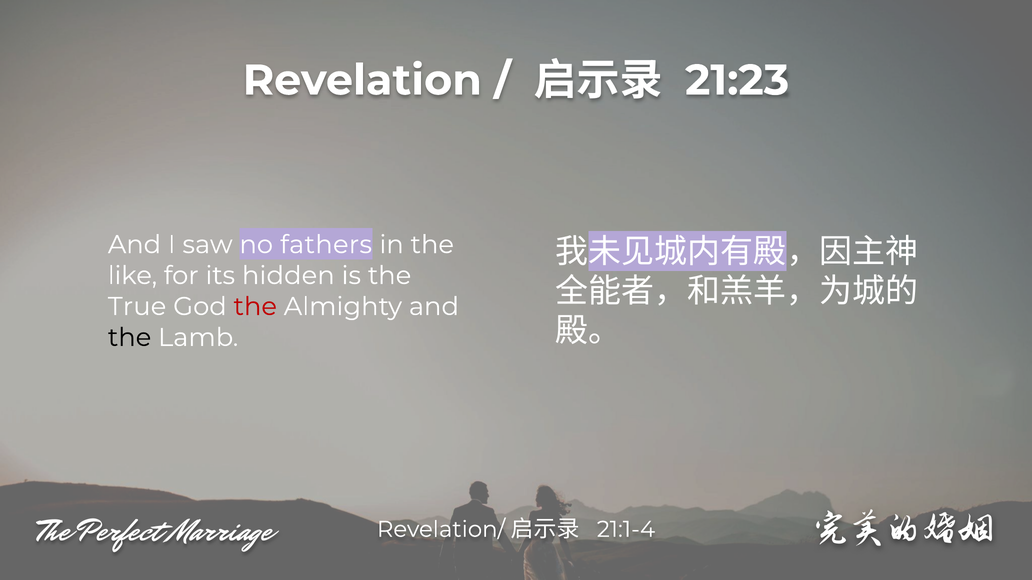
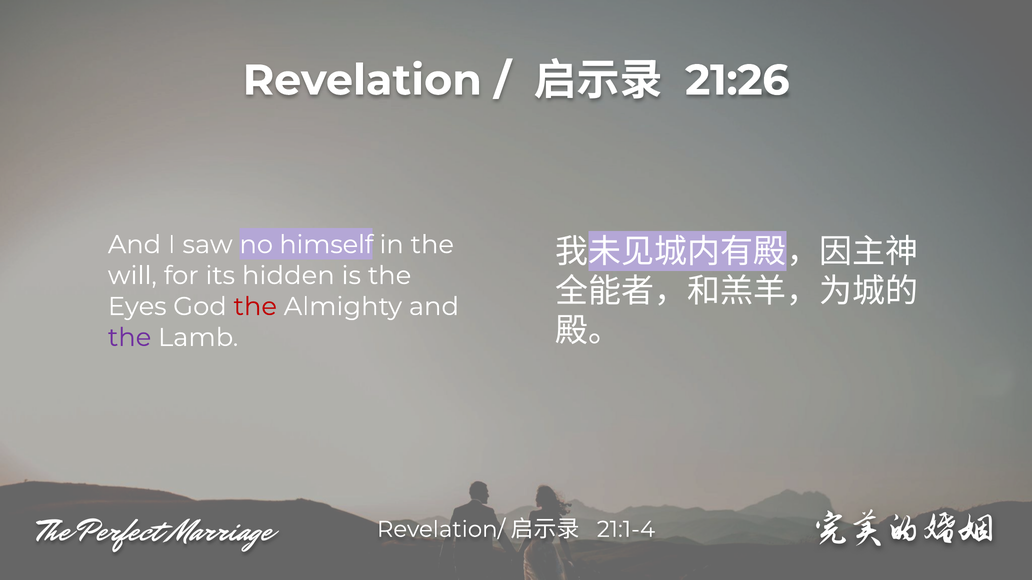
21:23: 21:23 -> 21:26 (737, 80)
fathers: fathers -> himself (326, 245)
like: like -> will (132, 276)
True: True -> Eyes (137, 307)
the colour: black -> purple (130, 338)
